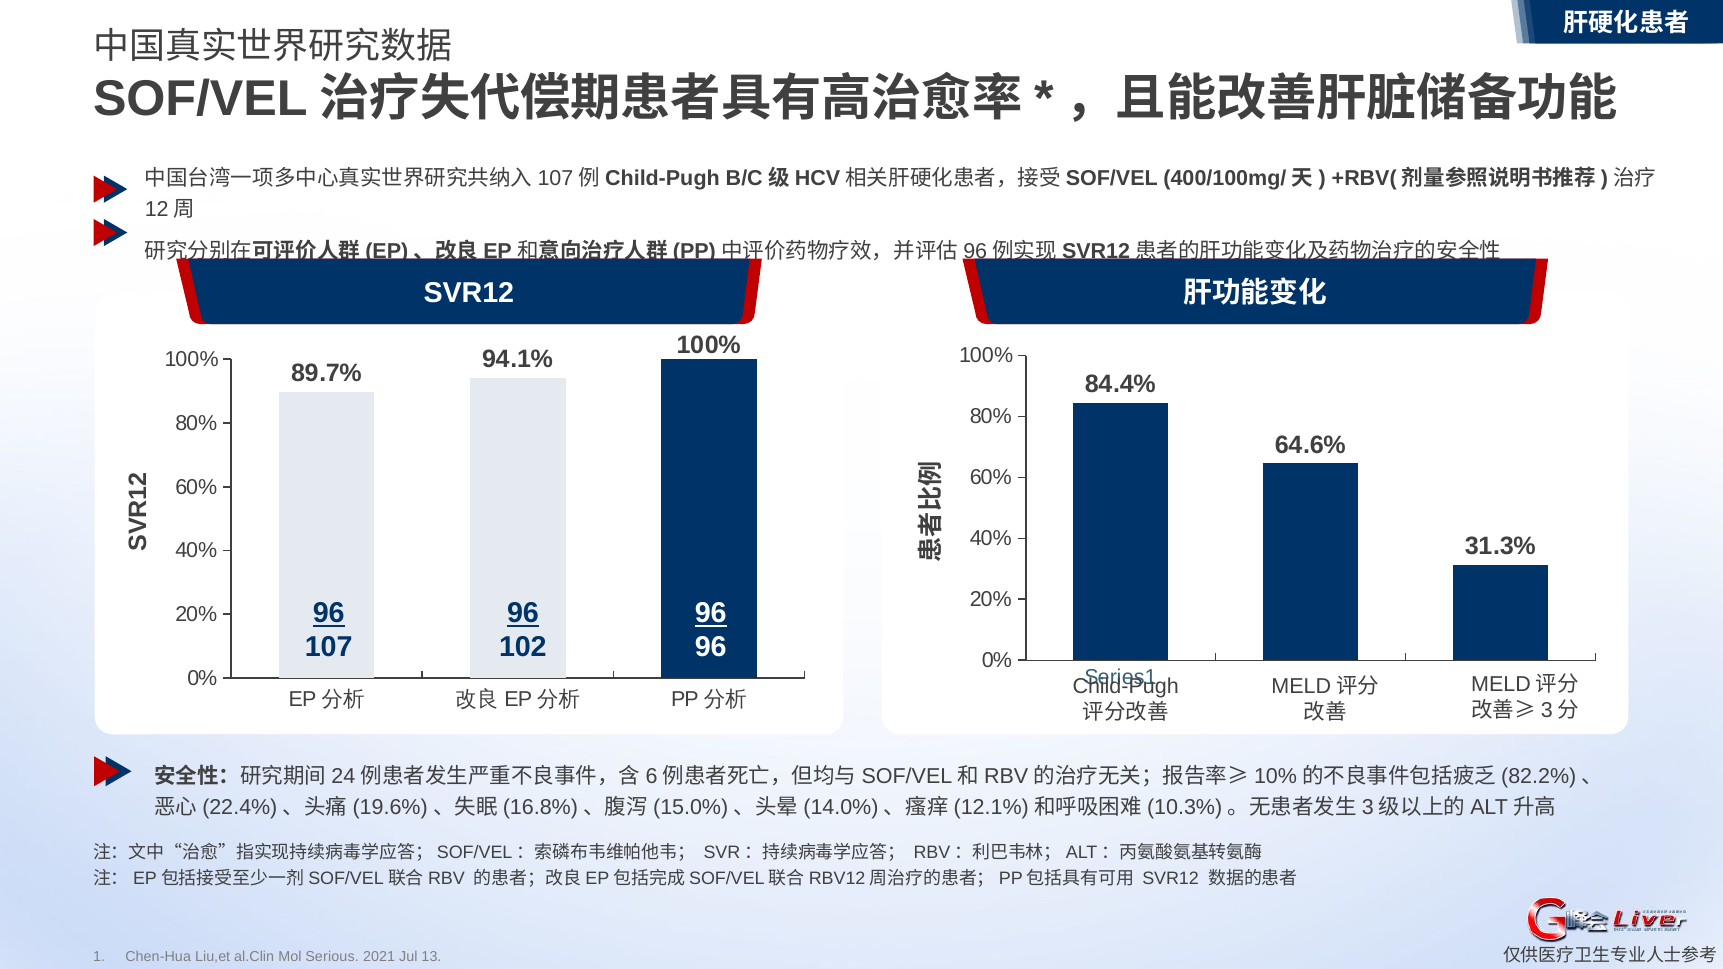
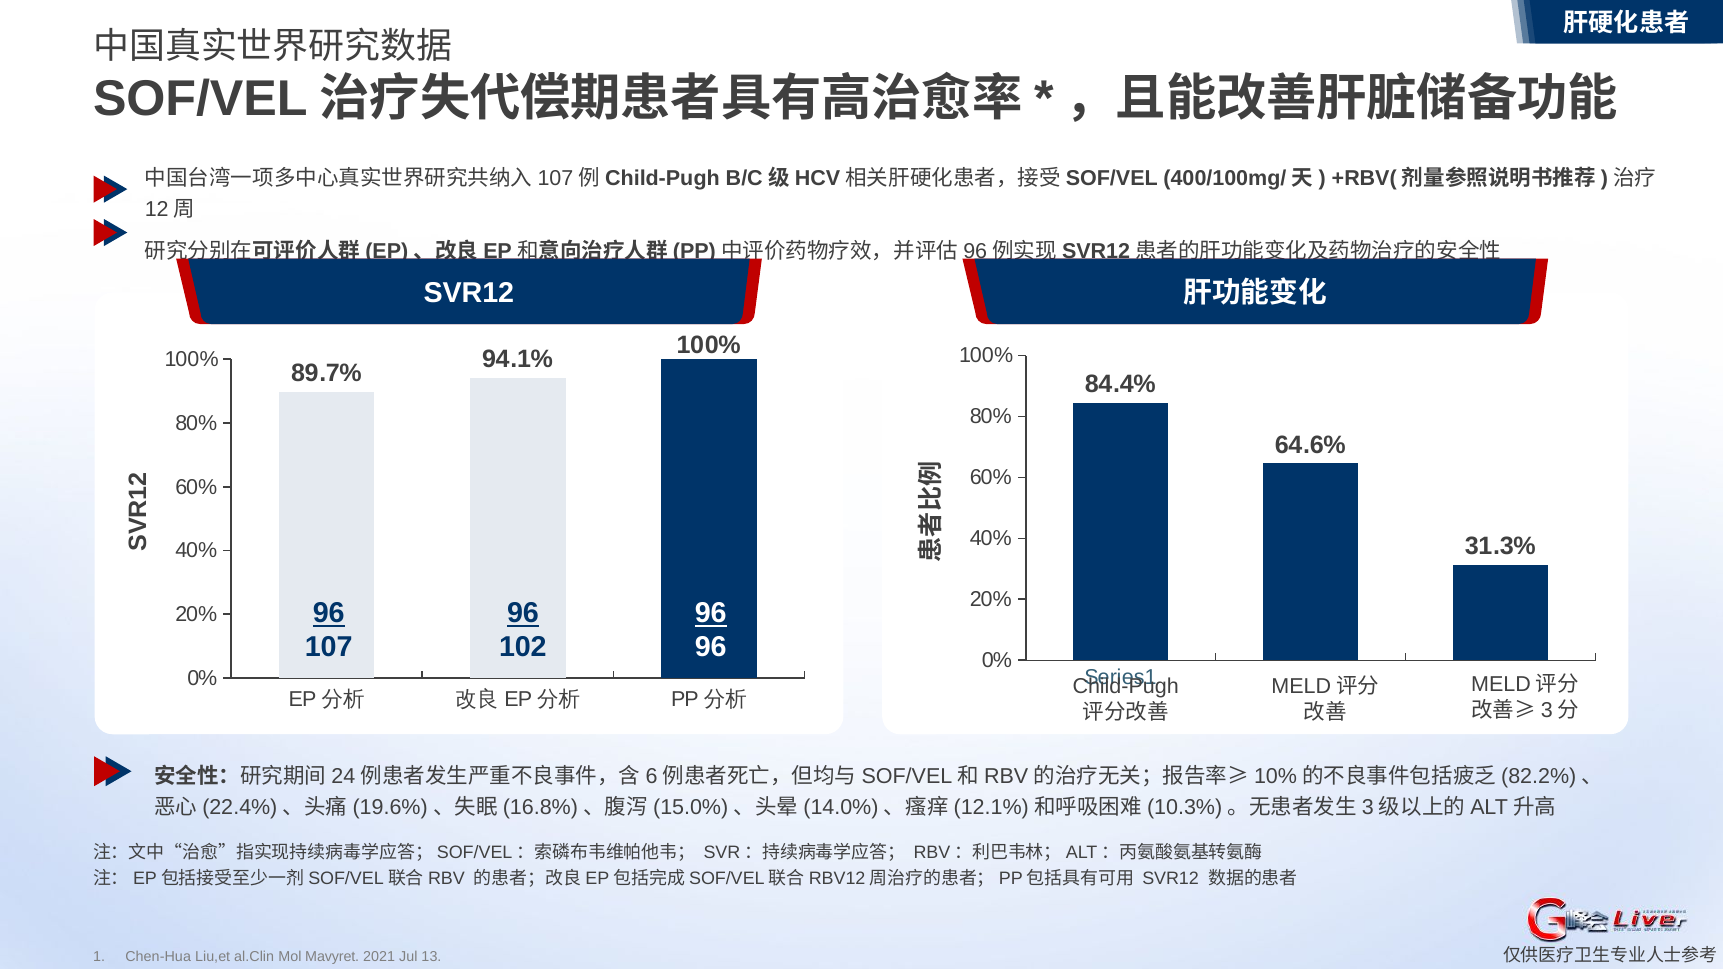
Serious: Serious -> Mavyret (332, 956)
